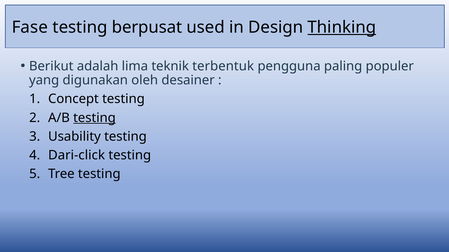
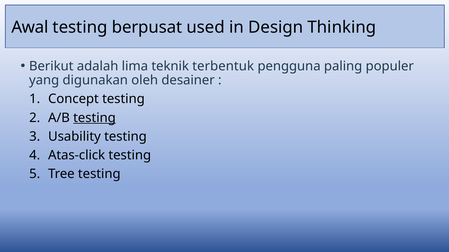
Fase: Fase -> Awal (30, 27)
Thinking underline: present -> none (342, 27)
Dari-click: Dari-click -> Atas-click (77, 156)
